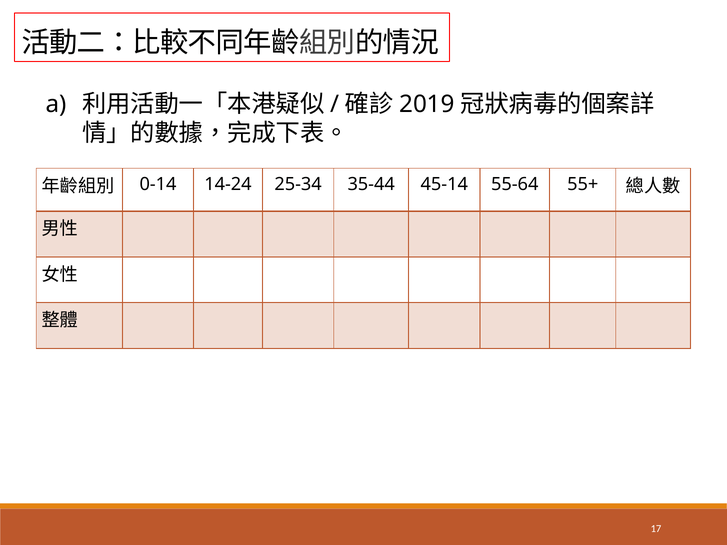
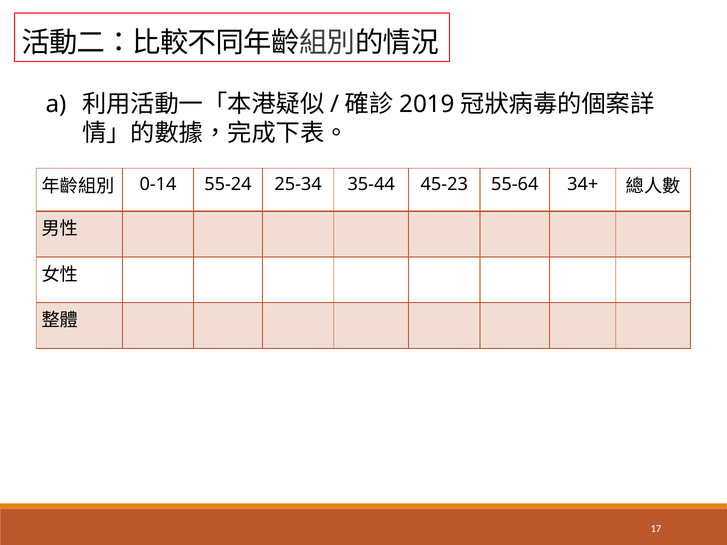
14-24: 14-24 -> 55-24 (228, 184)
45-14: 45-14 -> 45-23 (444, 184)
55+: 55+ -> 34+ (583, 184)
